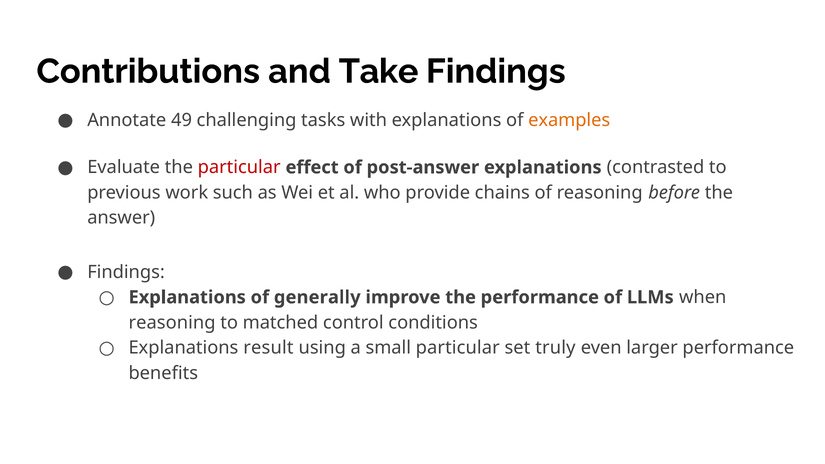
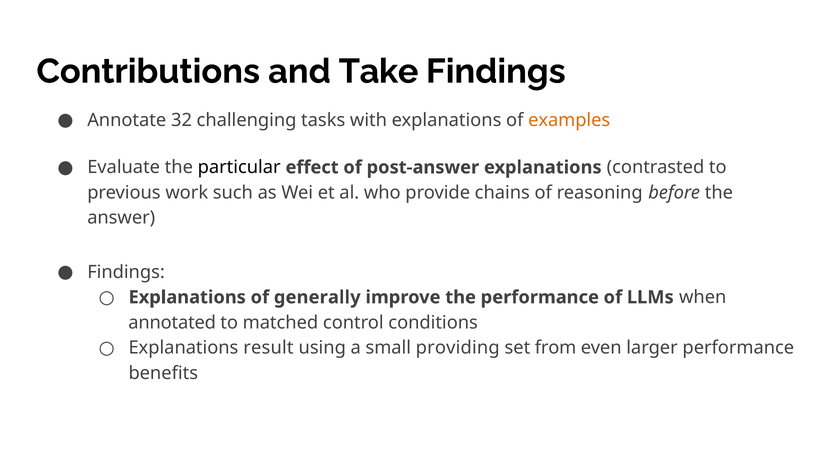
49: 49 -> 32 (182, 120)
particular colour: red -> black (239, 167)
reasoning: reasoning -> annotated (172, 323)
small particular: particular -> providing (458, 348)
truly: truly -> from (556, 348)
